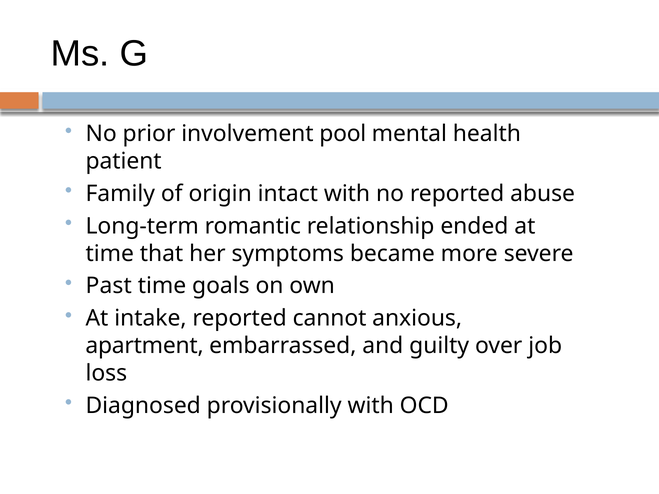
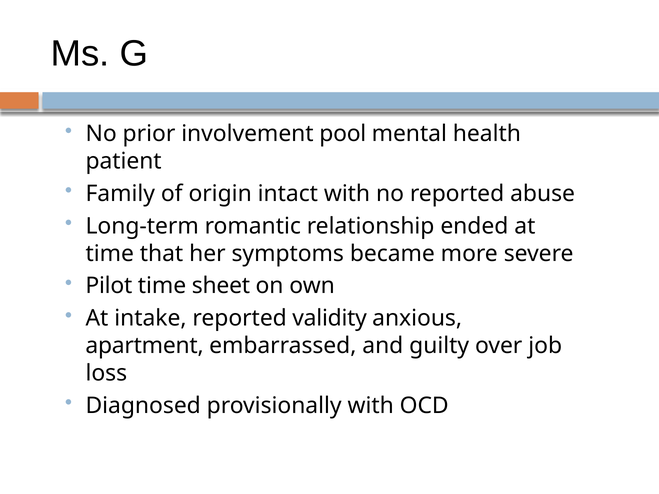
Past: Past -> Pilot (109, 286)
goals: goals -> sheet (221, 286)
cannot: cannot -> validity (330, 319)
